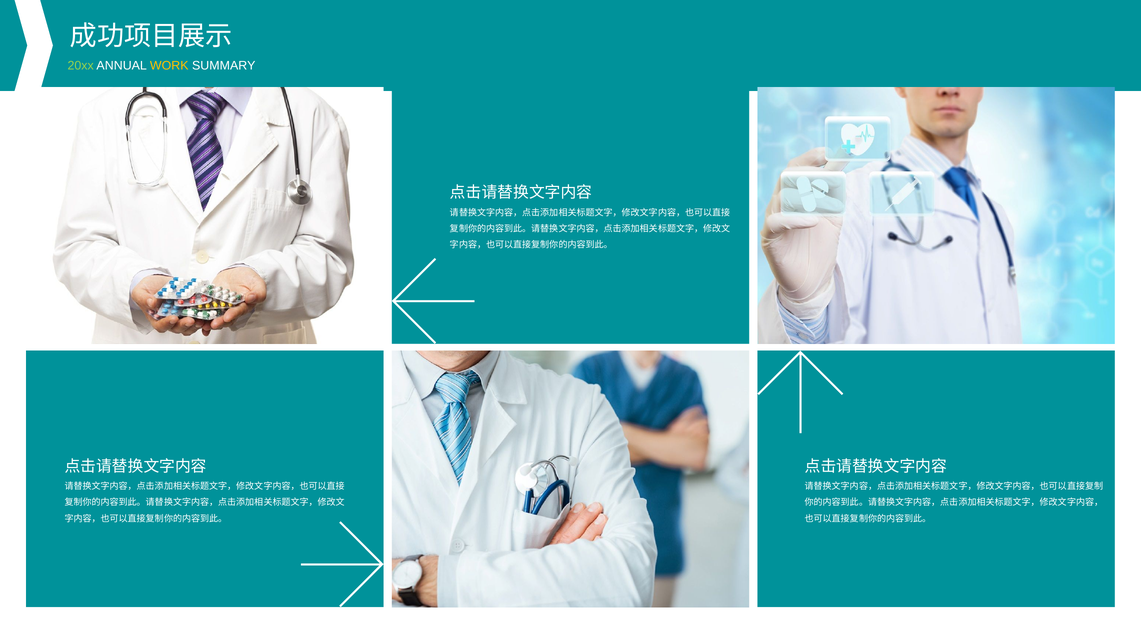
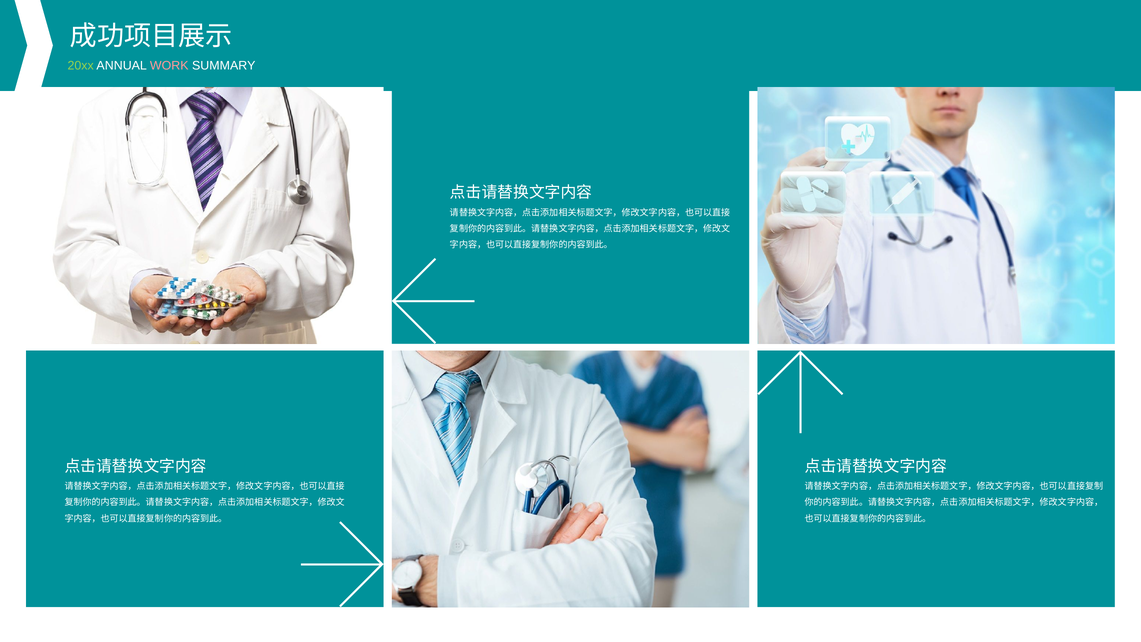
WORK colour: yellow -> pink (169, 66)
